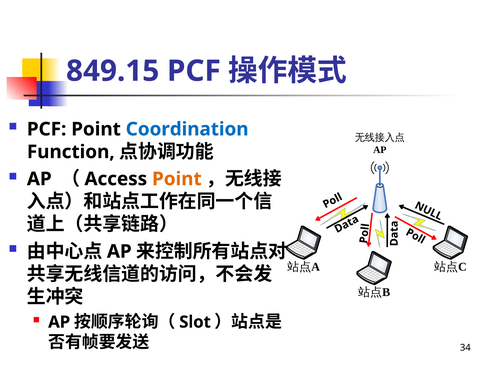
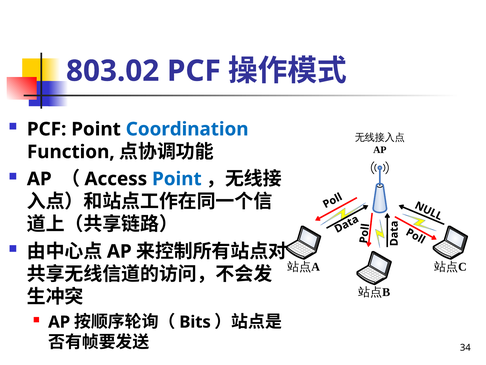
849.15: 849.15 -> 803.02 (113, 71)
Point colour: orange -> blue (177, 179)
Slot: Slot -> Bits (195, 322)
